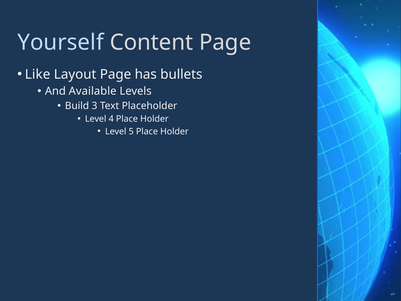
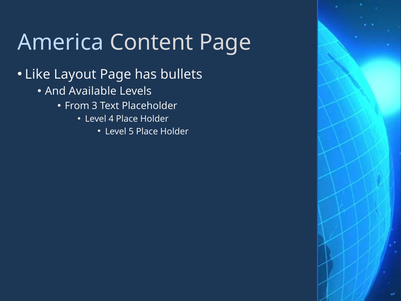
Yourself: Yourself -> America (61, 42)
Build: Build -> From (77, 106)
